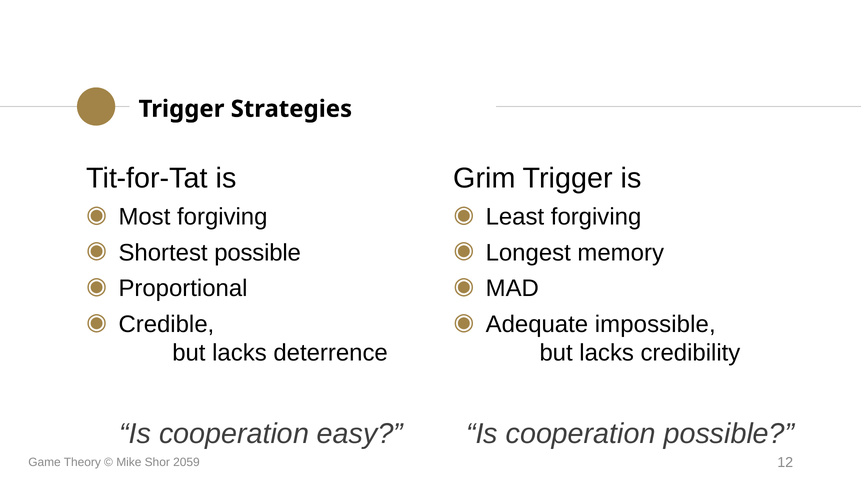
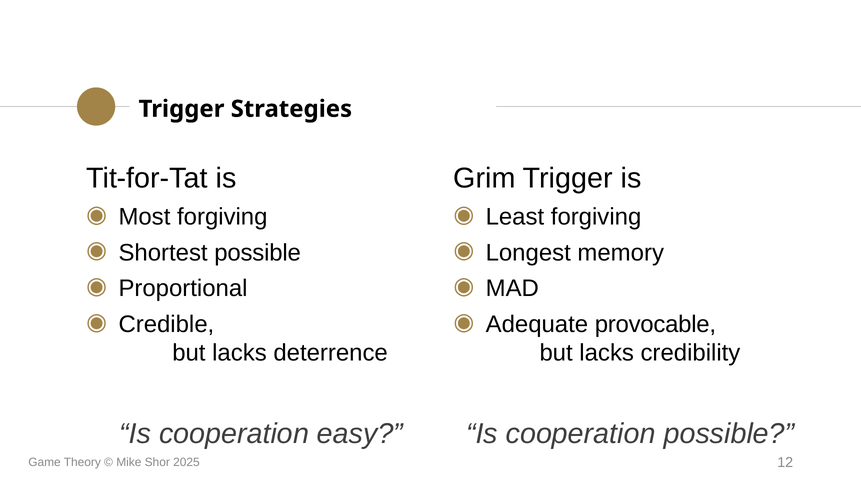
impossible: impossible -> provocable (655, 325)
2059: 2059 -> 2025 (186, 463)
